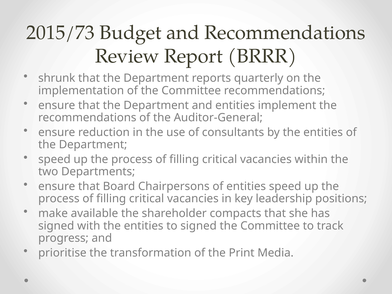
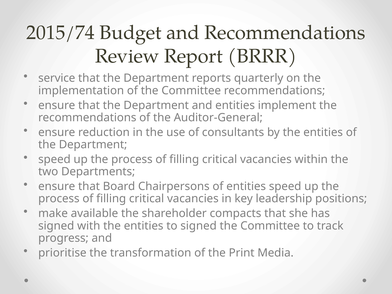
2015/73: 2015/73 -> 2015/74 (60, 33)
shrunk: shrunk -> service (57, 78)
